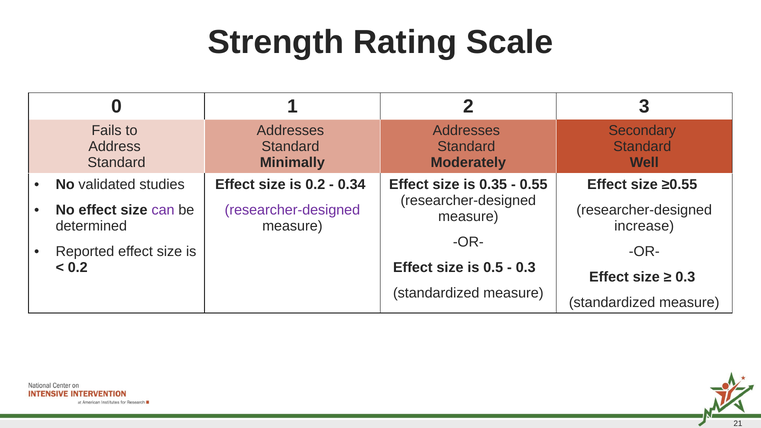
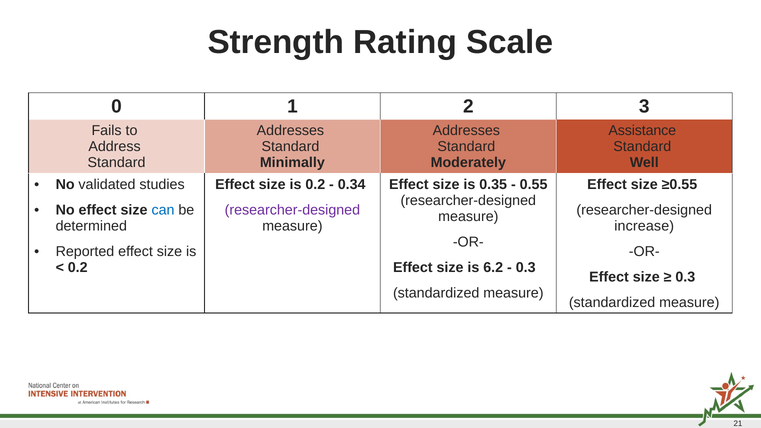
Secondary: Secondary -> Assistance (642, 131)
can colour: purple -> blue (163, 210)
0.5: 0.5 -> 6.2 (493, 267)
